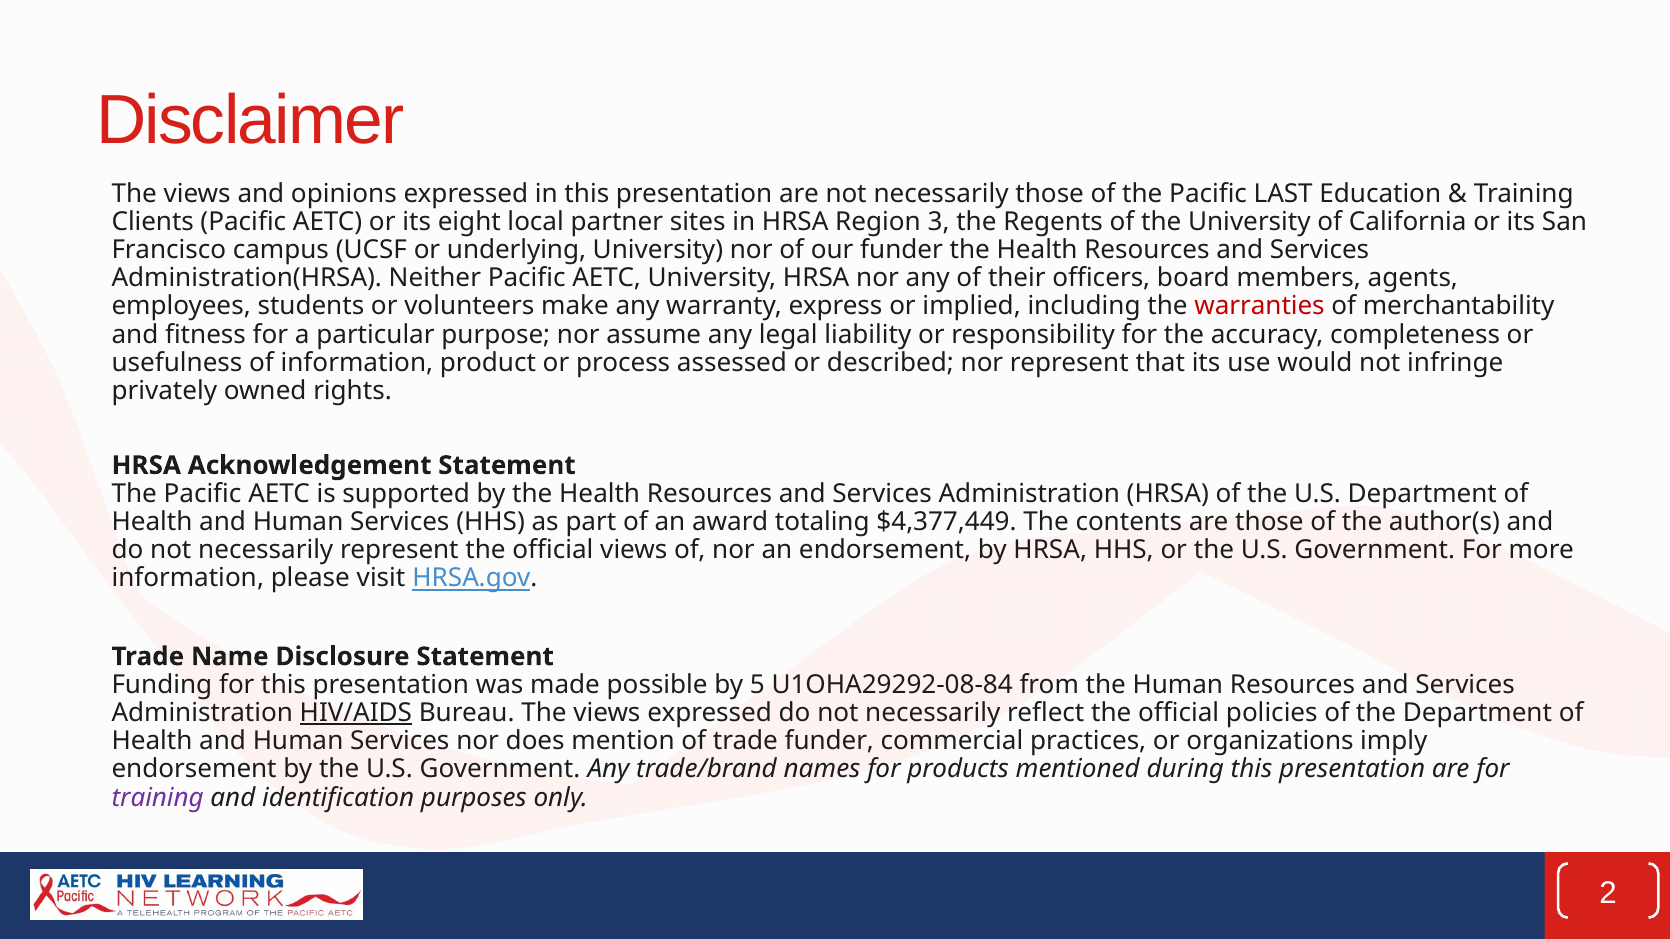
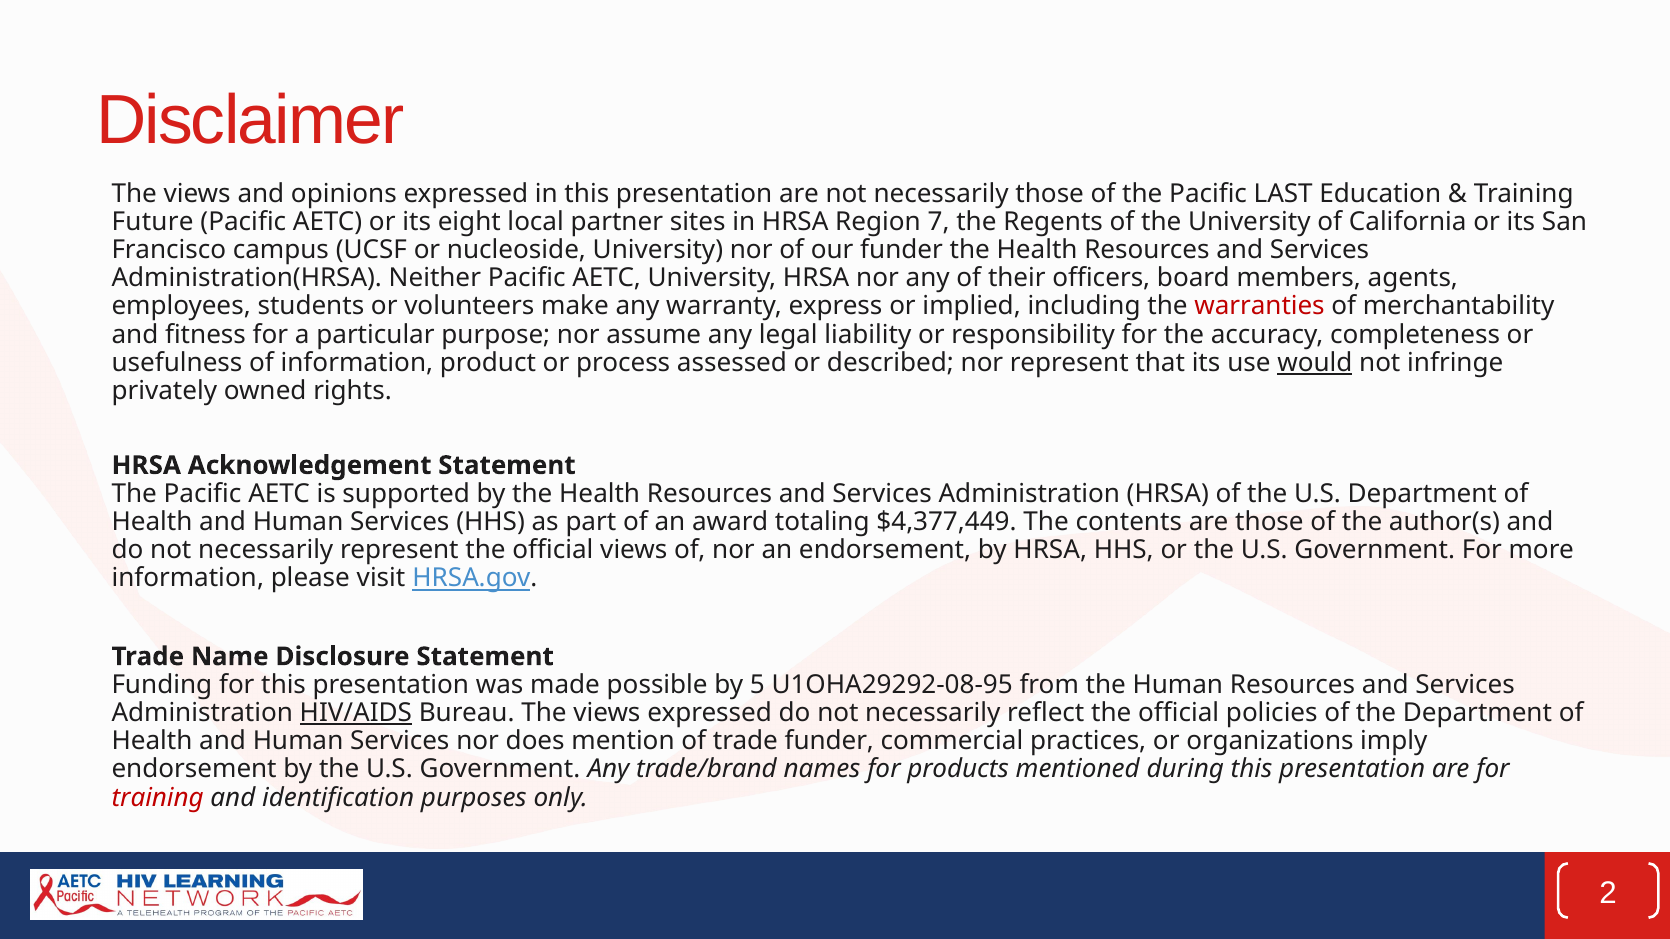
Clients: Clients -> Future (153, 222)
3: 3 -> 7 (939, 222)
underlying: underlying -> nucleoside (516, 250)
would underline: none -> present (1315, 363)
U1OHA29292‐08‐84: U1OHA29292‐08‐84 -> U1OHA29292‐08‐95 (892, 685)
training colour: purple -> red (158, 798)
